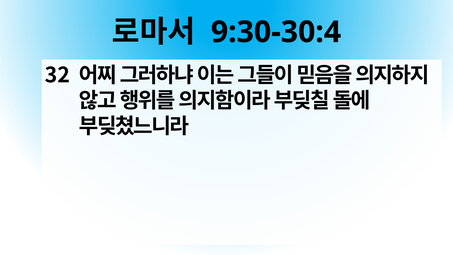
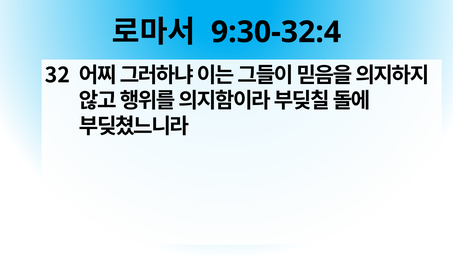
9:30-30:4: 9:30-30:4 -> 9:30-32:4 (276, 32)
